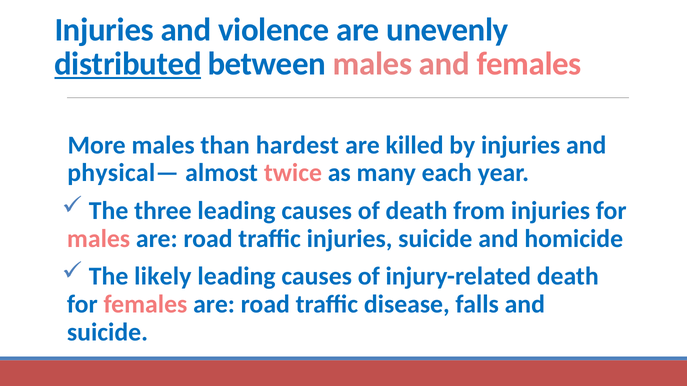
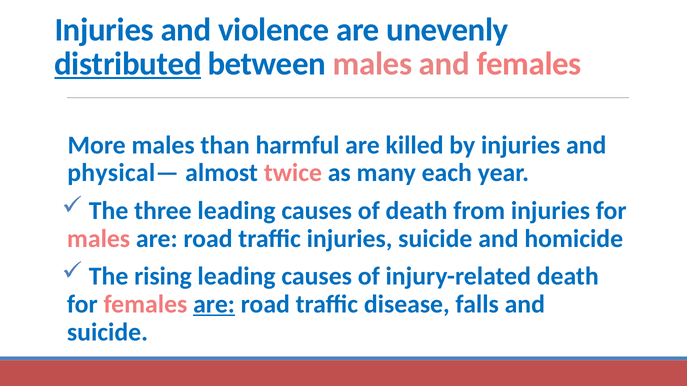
hardest: hardest -> harmful (298, 145)
likely: likely -> rising (163, 277)
are underline: none -> present (214, 305)
